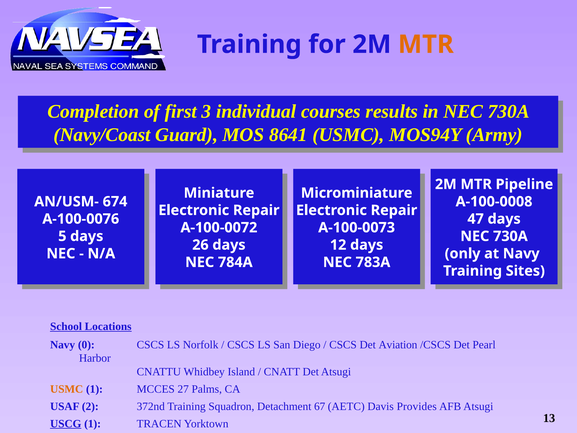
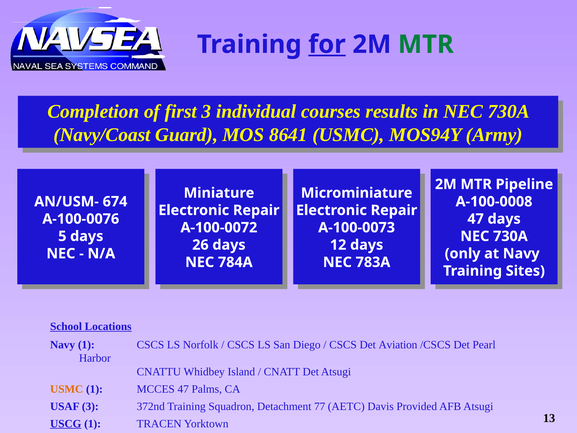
for underline: none -> present (327, 44)
MTR colour: orange -> green (426, 44)
Navy 0: 0 -> 1 (86, 345)
MCCES 27: 27 -> 47 (183, 389)
USAF 2: 2 -> 3 (90, 406)
67: 67 -> 77 (320, 406)
Provides: Provides -> Provided (417, 406)
